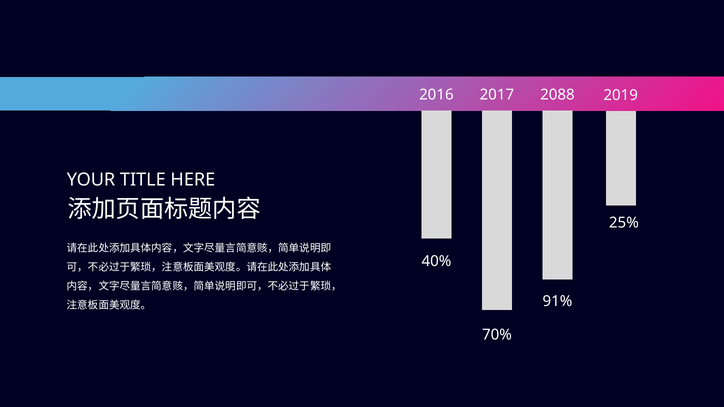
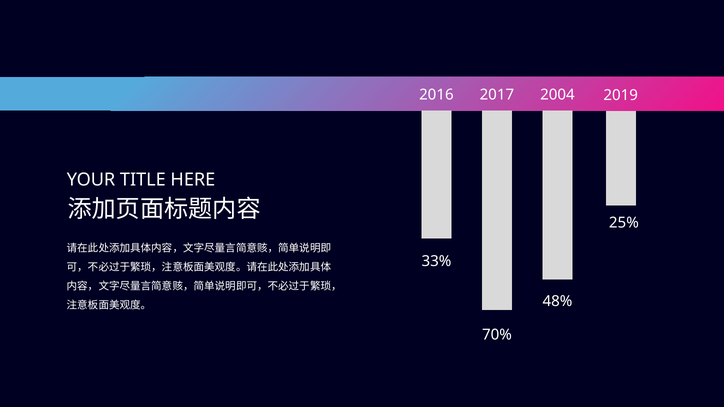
2088: 2088 -> 2004 (557, 95)
40%: 40% -> 33% (436, 261)
91%: 91% -> 48% (557, 302)
